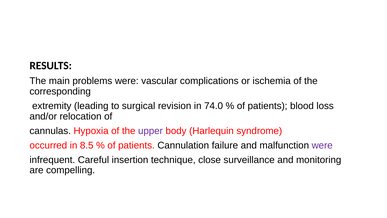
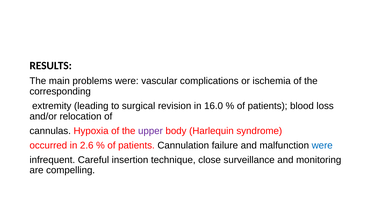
74.0: 74.0 -> 16.0 (214, 106)
8.5: 8.5 -> 2.6 (87, 145)
were colour: purple -> blue (322, 145)
